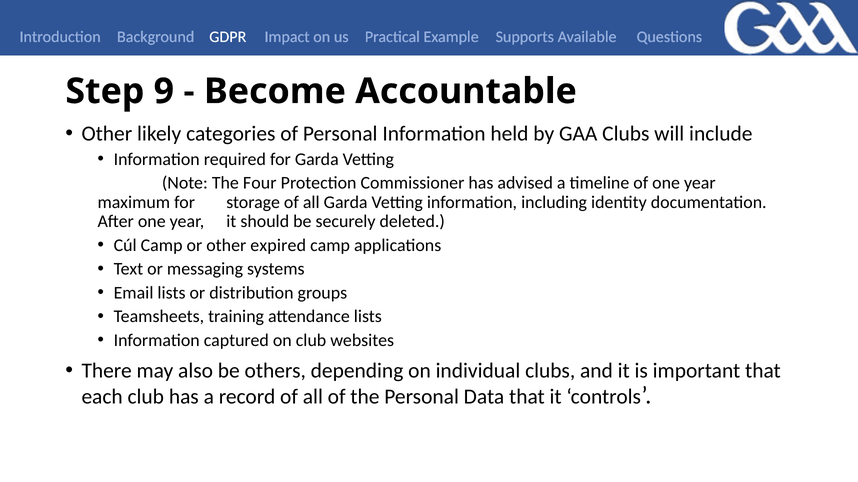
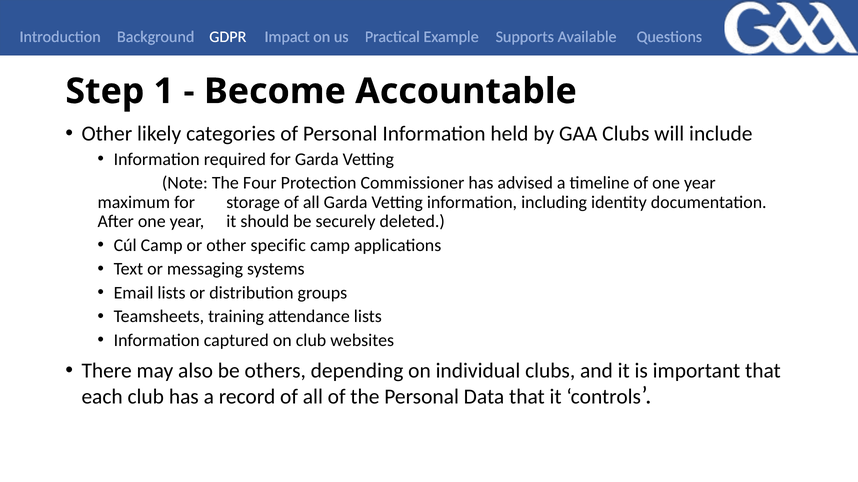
9: 9 -> 1 (164, 91)
expired: expired -> specific (278, 246)
